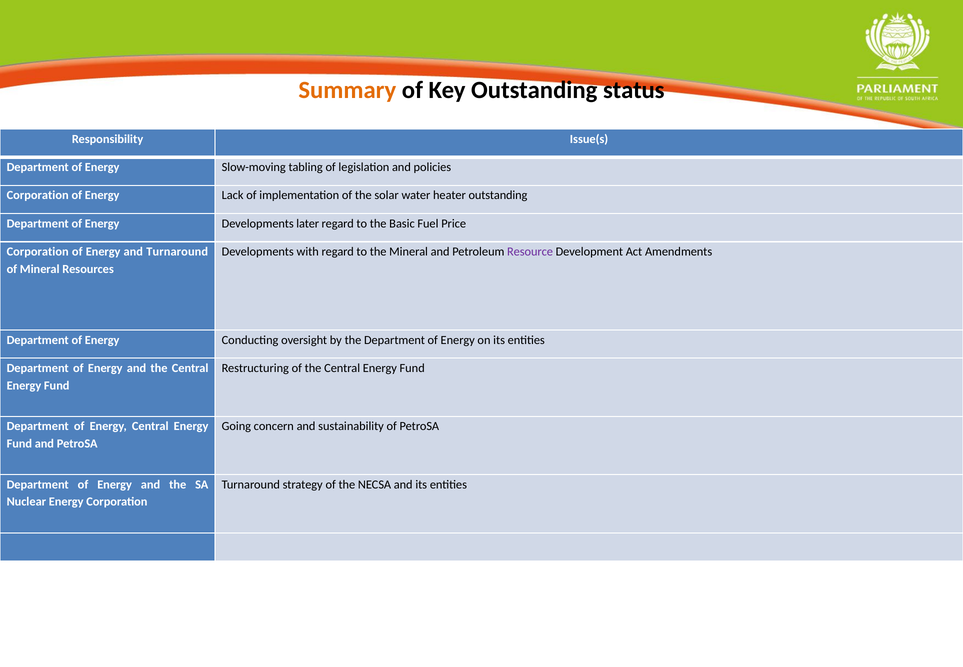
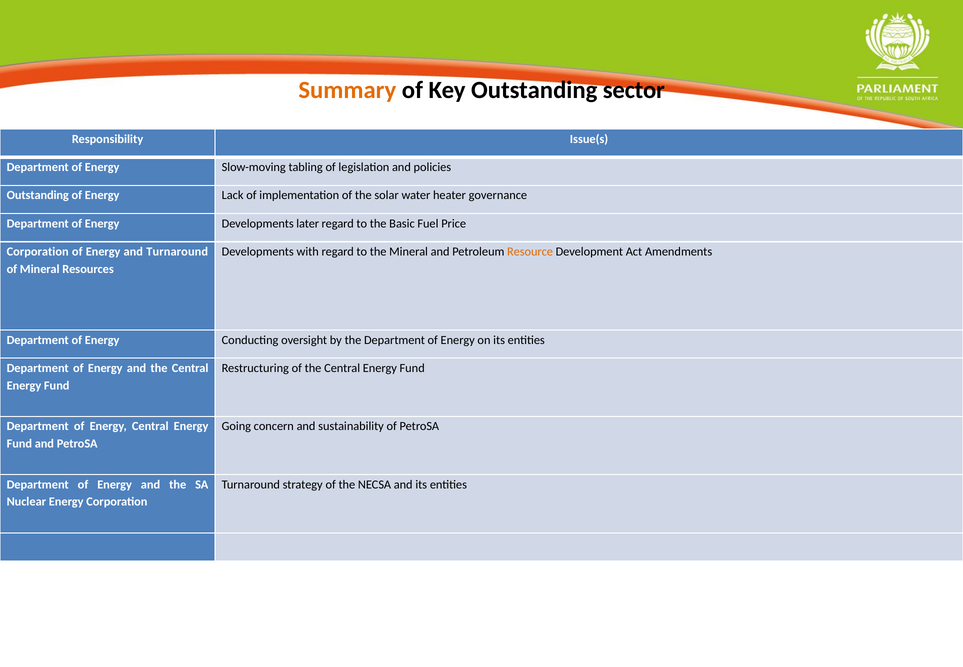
status: status -> sector (634, 90)
Corporation: Corporation -> Outstanding (38, 195)
heater outstanding: outstanding -> governance (498, 195)
Resource colour: purple -> orange (530, 252)
